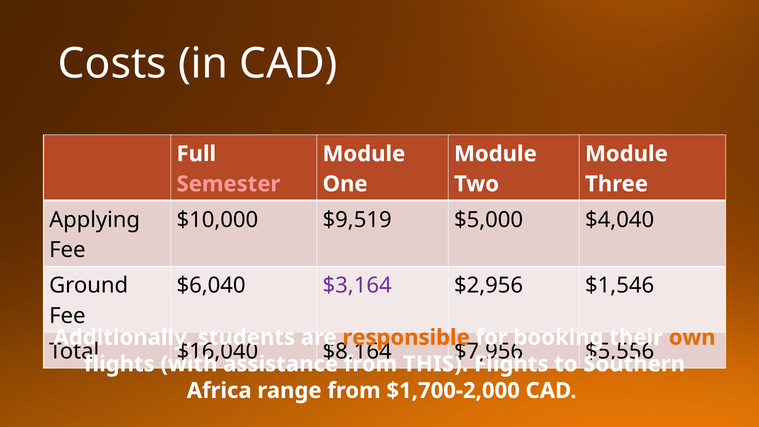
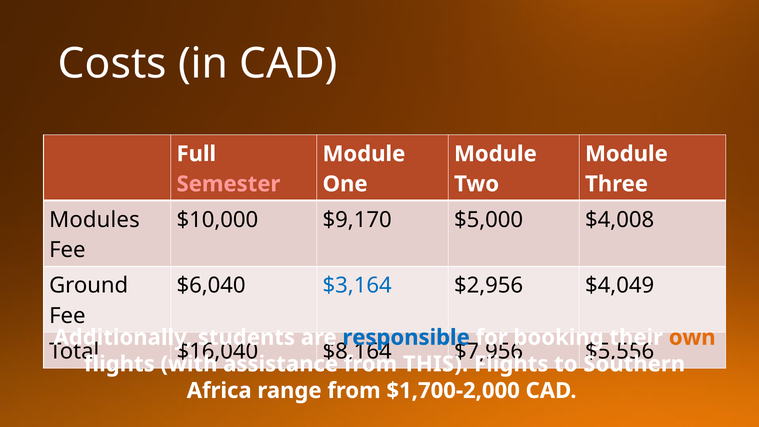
Applying: Applying -> Modules (94, 220)
$9,519: $9,519 -> $9,170 (357, 220)
$4,040: $4,040 -> $4,008 (620, 220)
$3,164 colour: purple -> blue (357, 286)
$1,546: $1,546 -> $4,049 (620, 286)
responsible colour: orange -> blue (406, 337)
